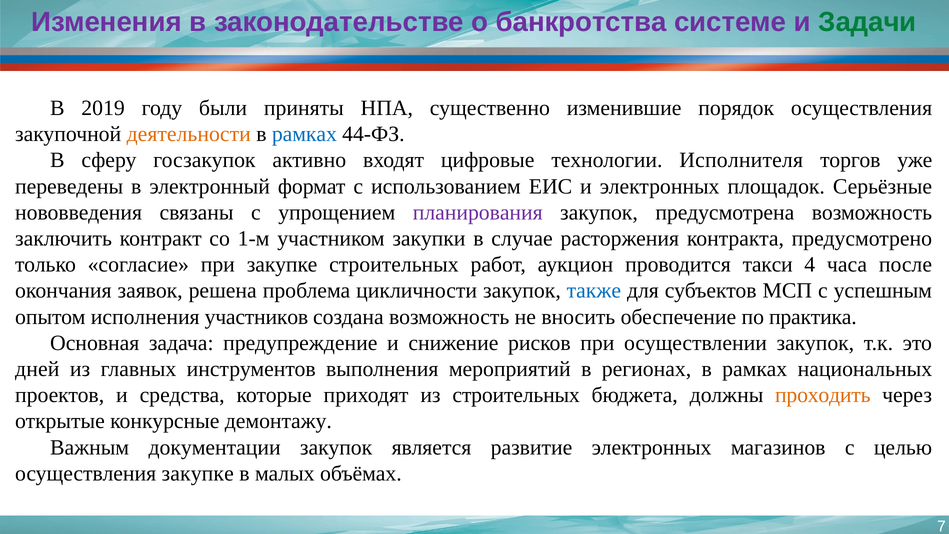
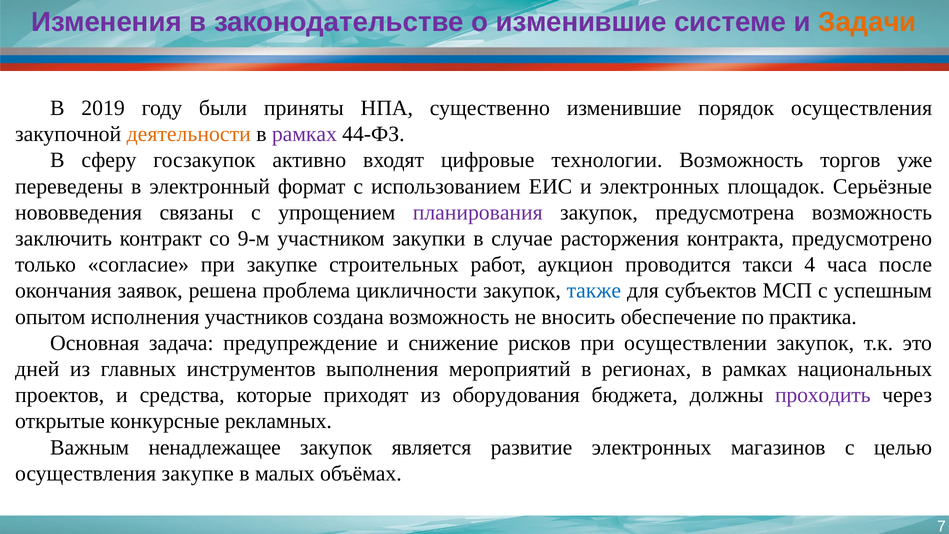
о банкротства: банкротства -> изменившие (581, 22)
Задачи colour: green -> orange (867, 22)
рамках colour: blue -> purple (304, 134)
технологии Исполнителя: Исполнителя -> Возможность (741, 160)
1-м: 1-м -> 9-м (254, 239)
из строительных: строительных -> оборудования (516, 395)
проходить colour: orange -> purple (823, 395)
демонтажу: демонтажу -> рекламных (278, 421)
документации: документации -> ненадлежащее (215, 447)
